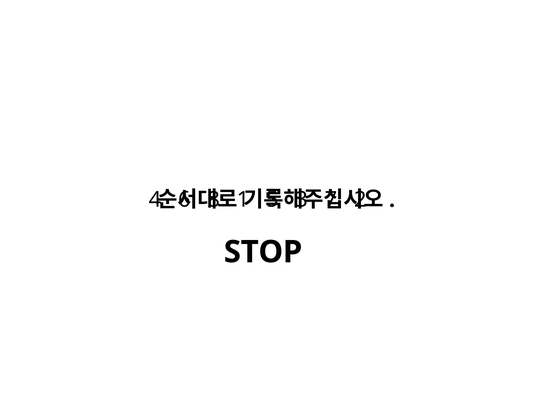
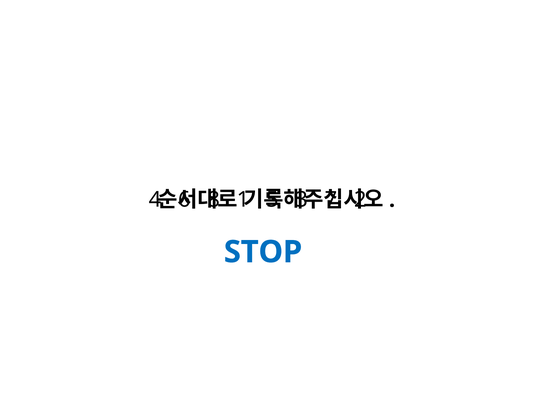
STOP colour: black -> blue (263, 252)
